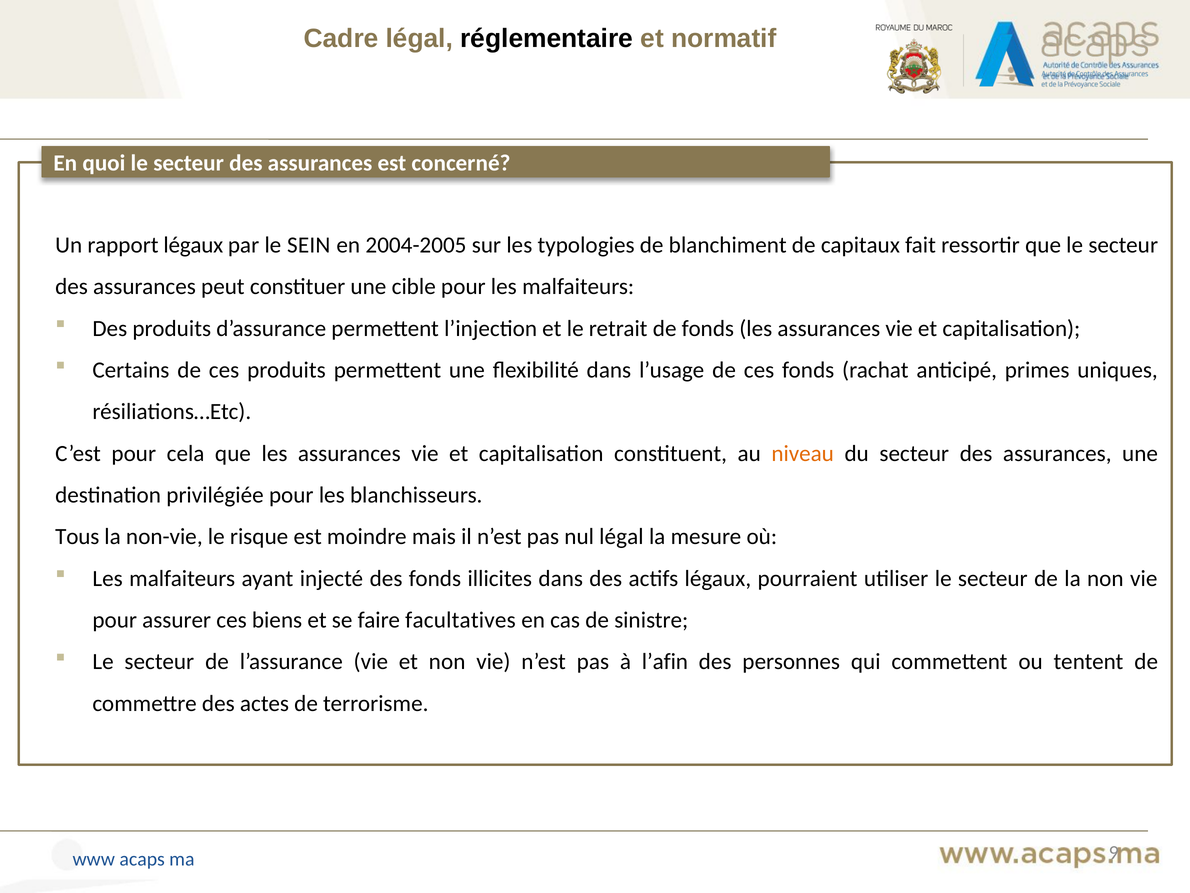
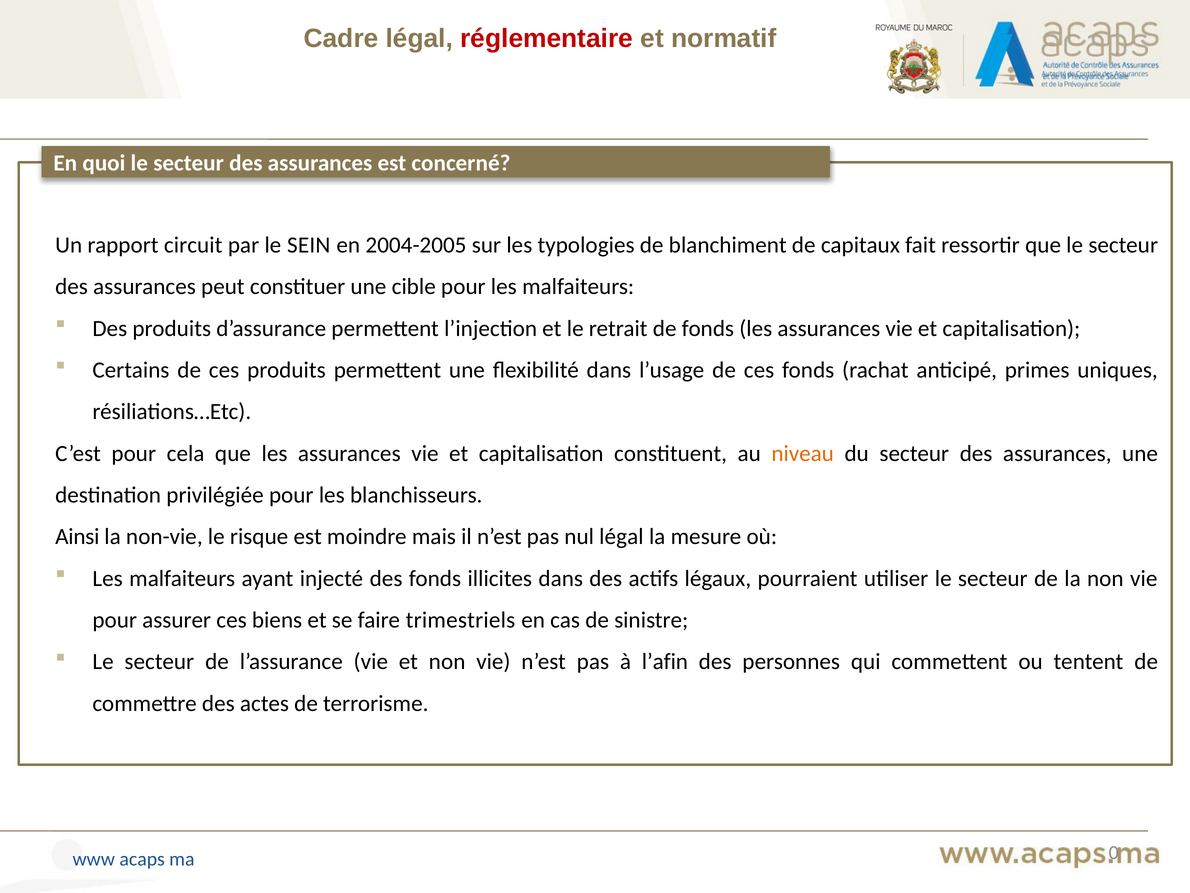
réglementaire colour: black -> red (547, 39)
rapport légaux: légaux -> circuit (193, 245)
Tous: Tous -> Ainsi (77, 537)
facultatives: facultatives -> trimestriels (460, 620)
9: 9 -> 0 (1114, 852)
